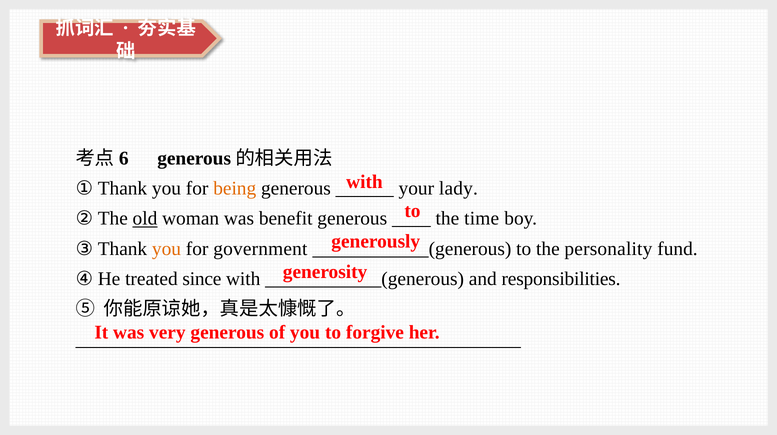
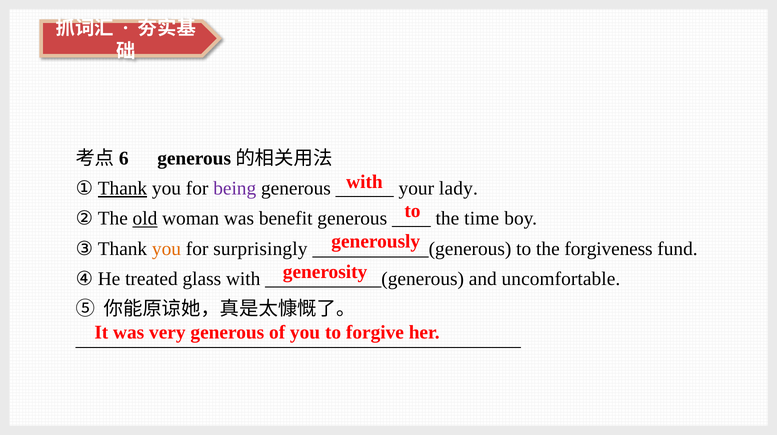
Thank underline: none -> present (122, 189)
being colour: orange -> purple (235, 189)
government: government -> surprisingly (260, 249)
personality: personality -> forgiveness (609, 249)
since: since -> glass (202, 279)
responsibilities: responsibilities -> uncomfortable (561, 279)
